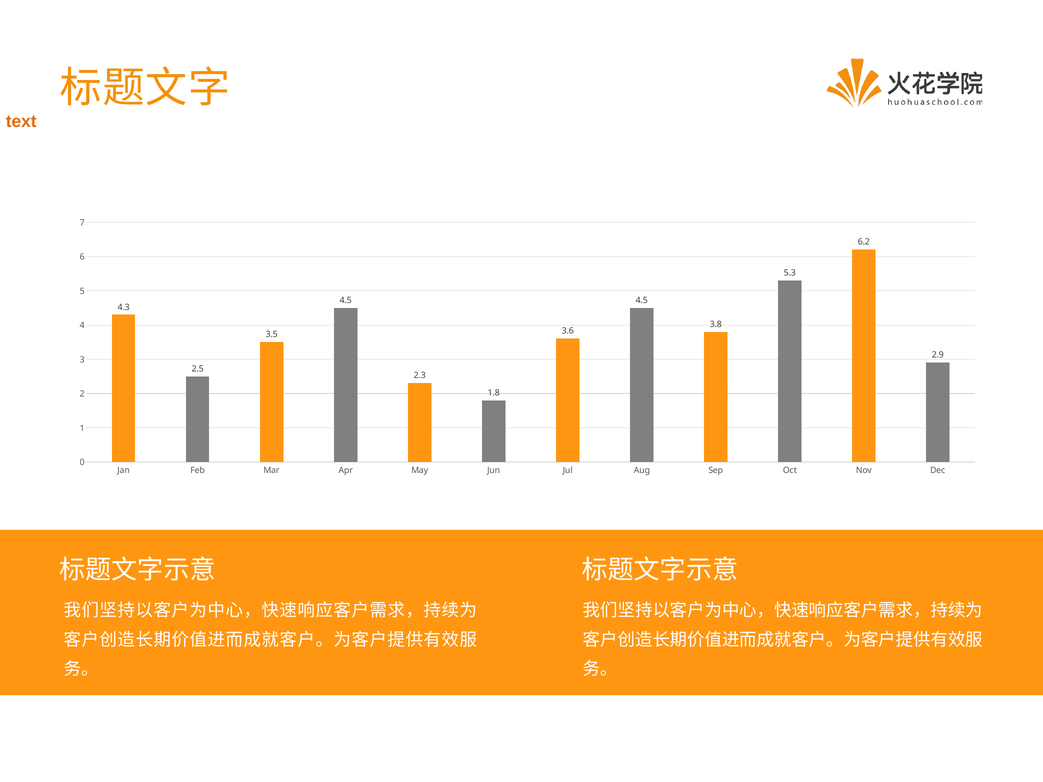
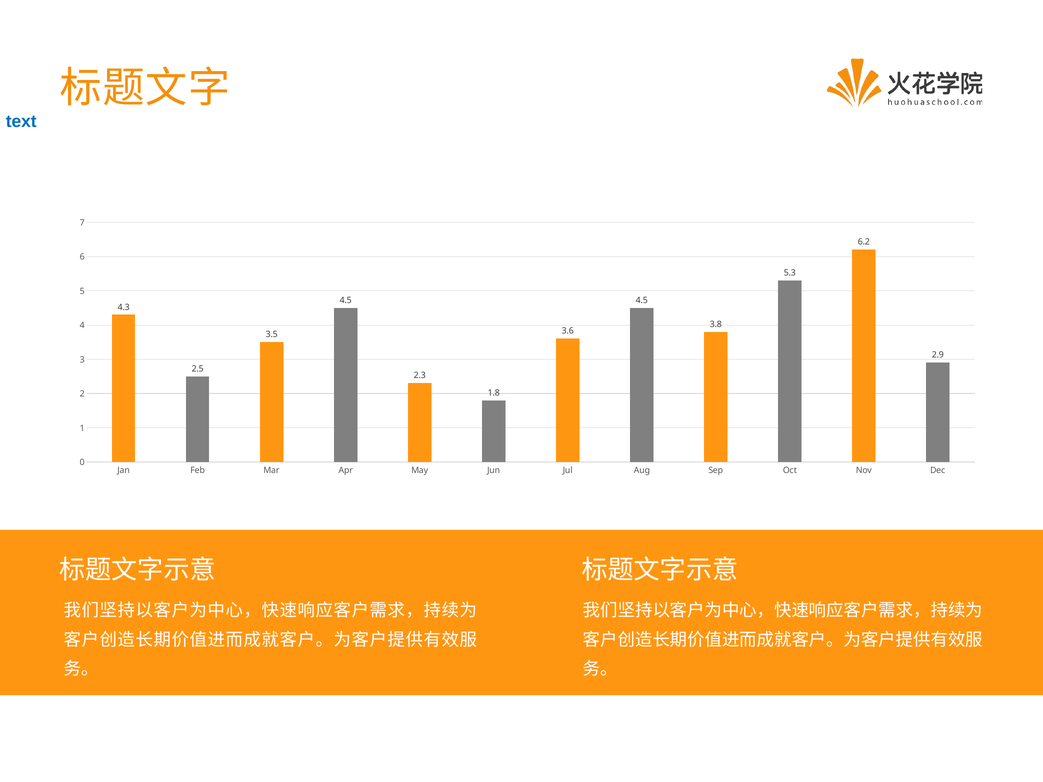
text colour: orange -> blue (21, 121)
